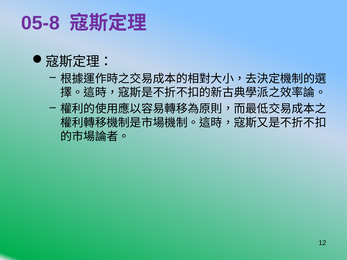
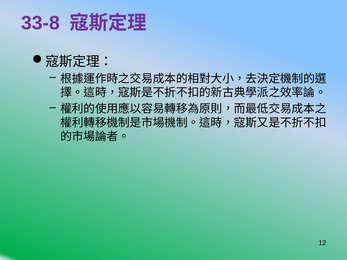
05-8: 05-8 -> 33-8 (40, 23)
